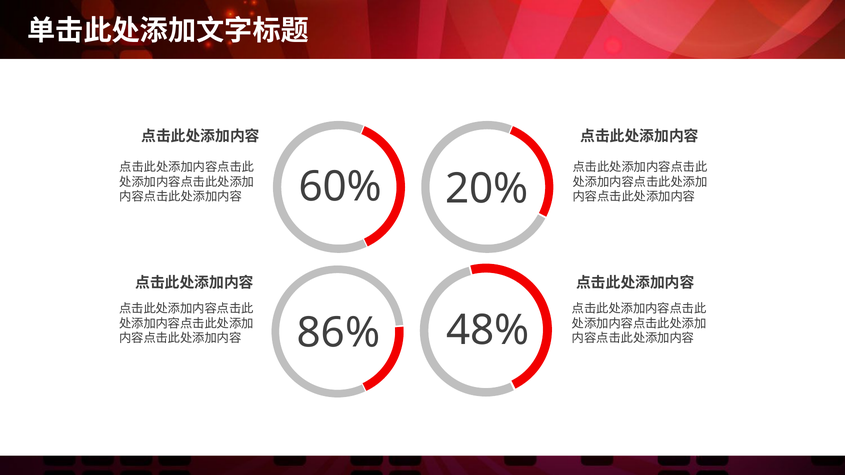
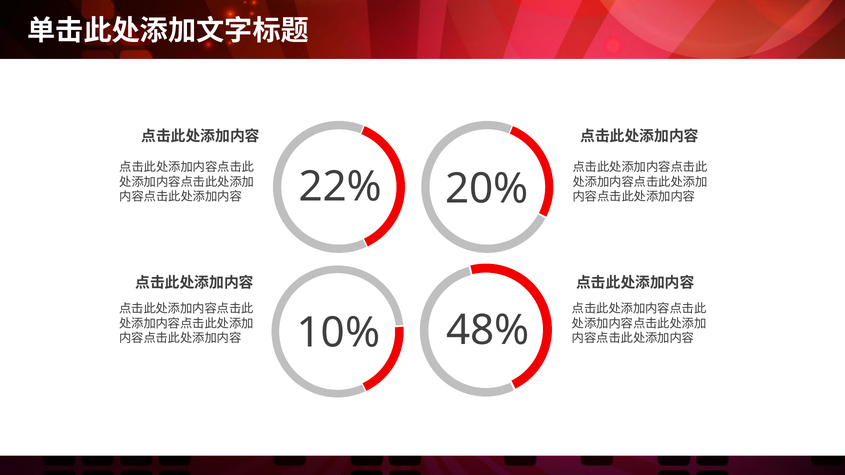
60%: 60% -> 22% (340, 187)
86%: 86% -> 10% (339, 333)
